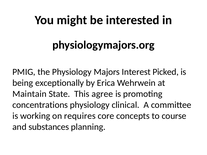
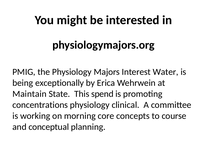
Picked: Picked -> Water (166, 72)
agree: agree -> spend (102, 94)
requires: requires -> morning (80, 116)
substances: substances -> conceptual (49, 127)
